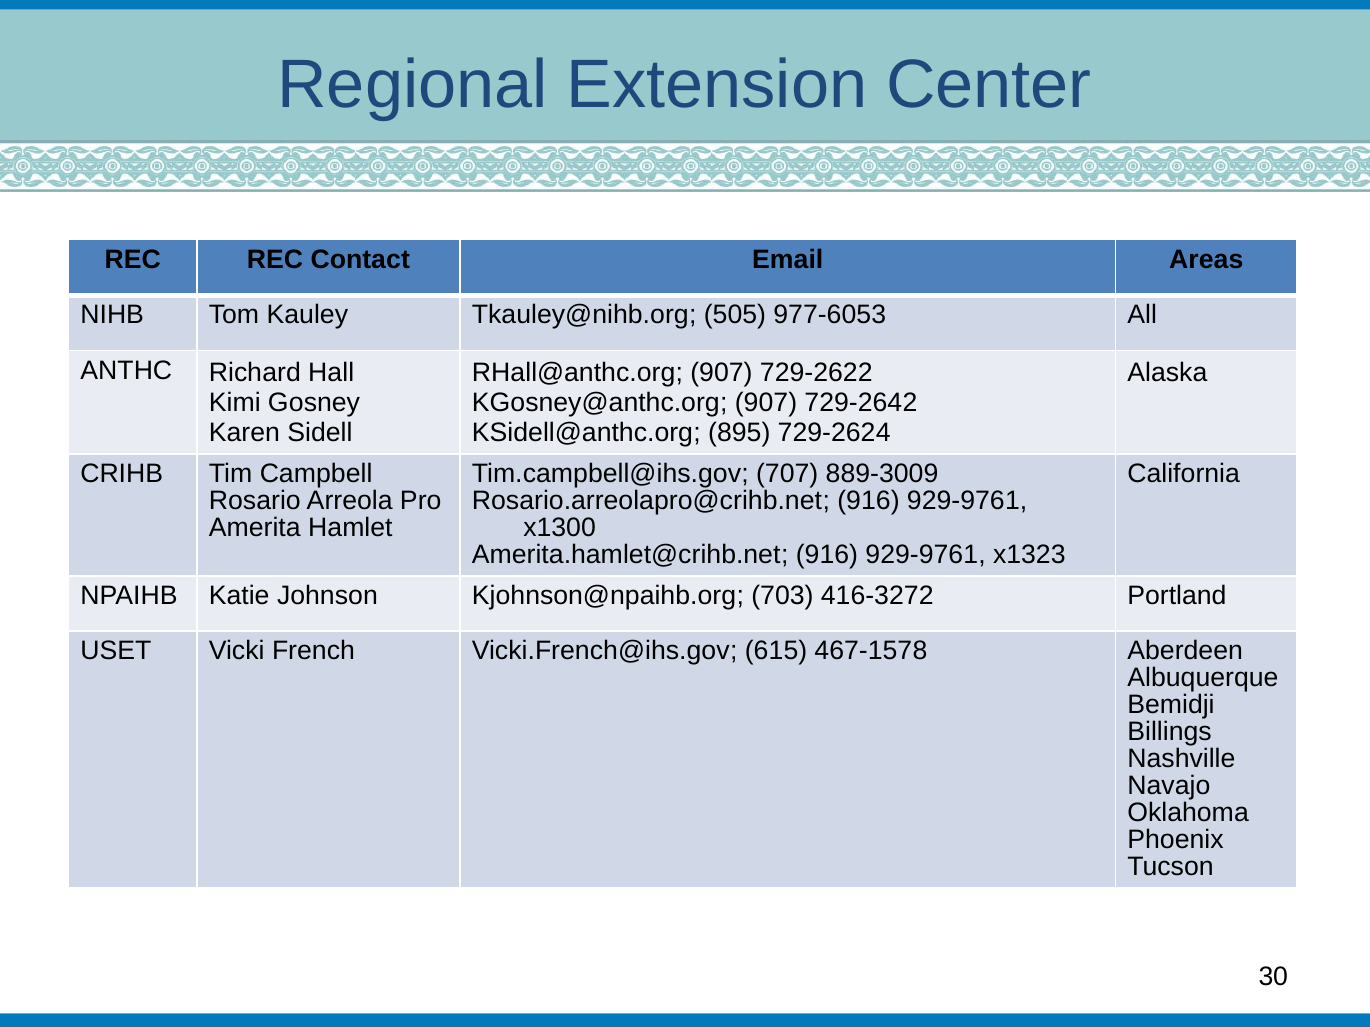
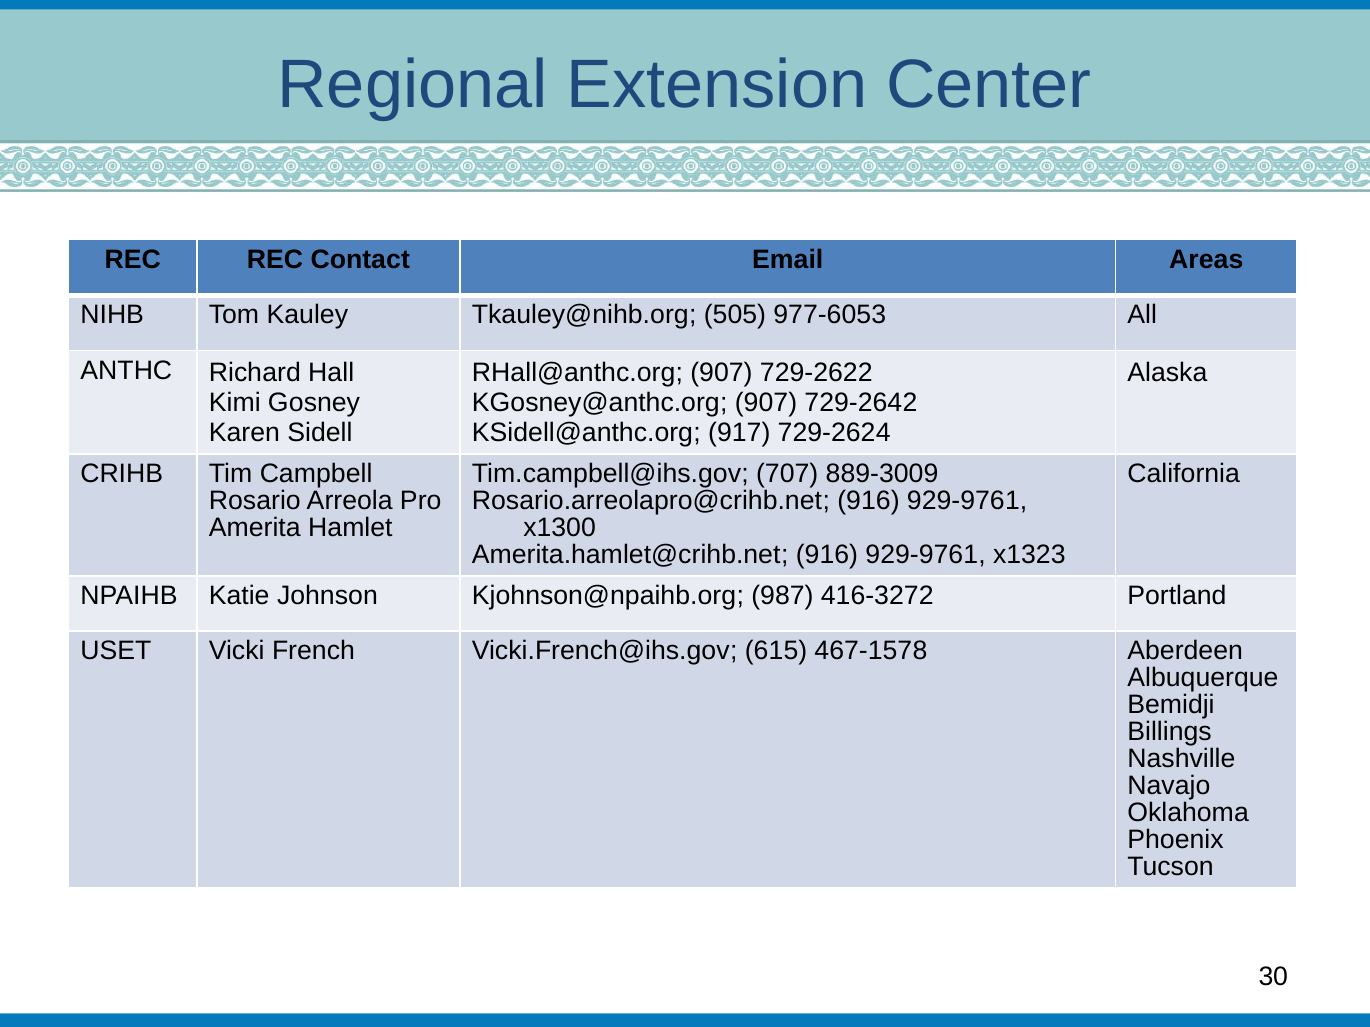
895: 895 -> 917 (739, 433)
703: 703 -> 987 (782, 596)
